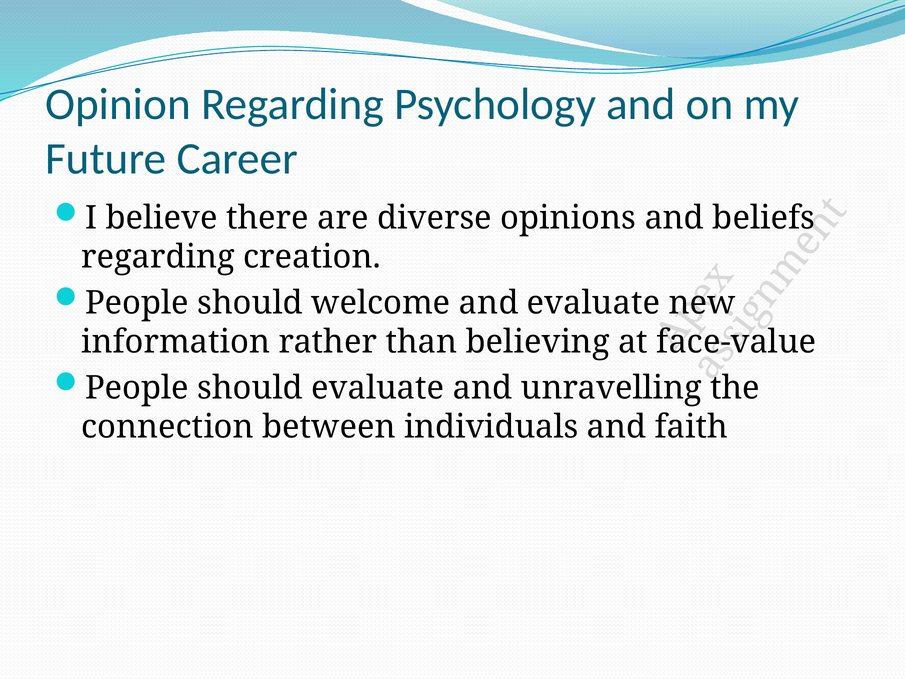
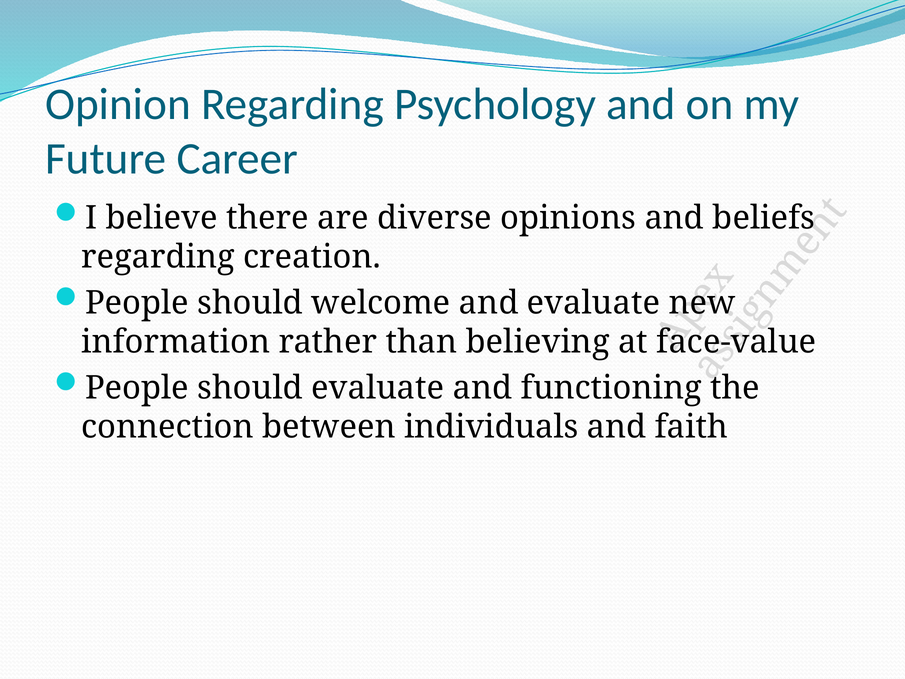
unravelling: unravelling -> functioning (611, 388)
